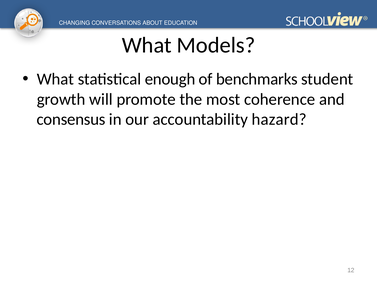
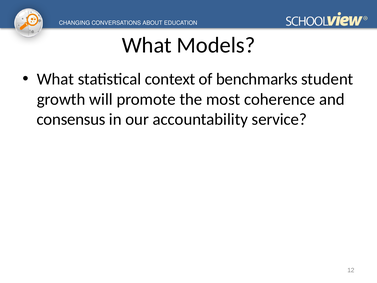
enough: enough -> context (170, 79)
hazard: hazard -> service (279, 119)
